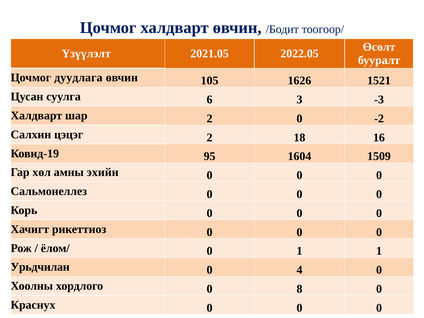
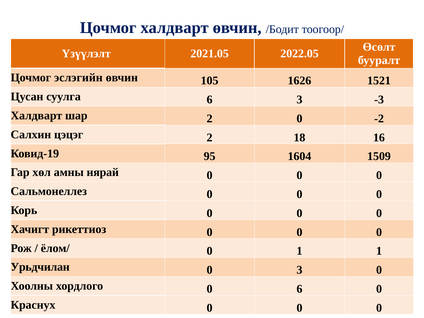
дуудлага: дуудлага -> эслэгийн (78, 78)
эхийн: эхийн -> нярай (103, 172)
0 4: 4 -> 3 (300, 270)
0 8: 8 -> 6 (300, 289)
